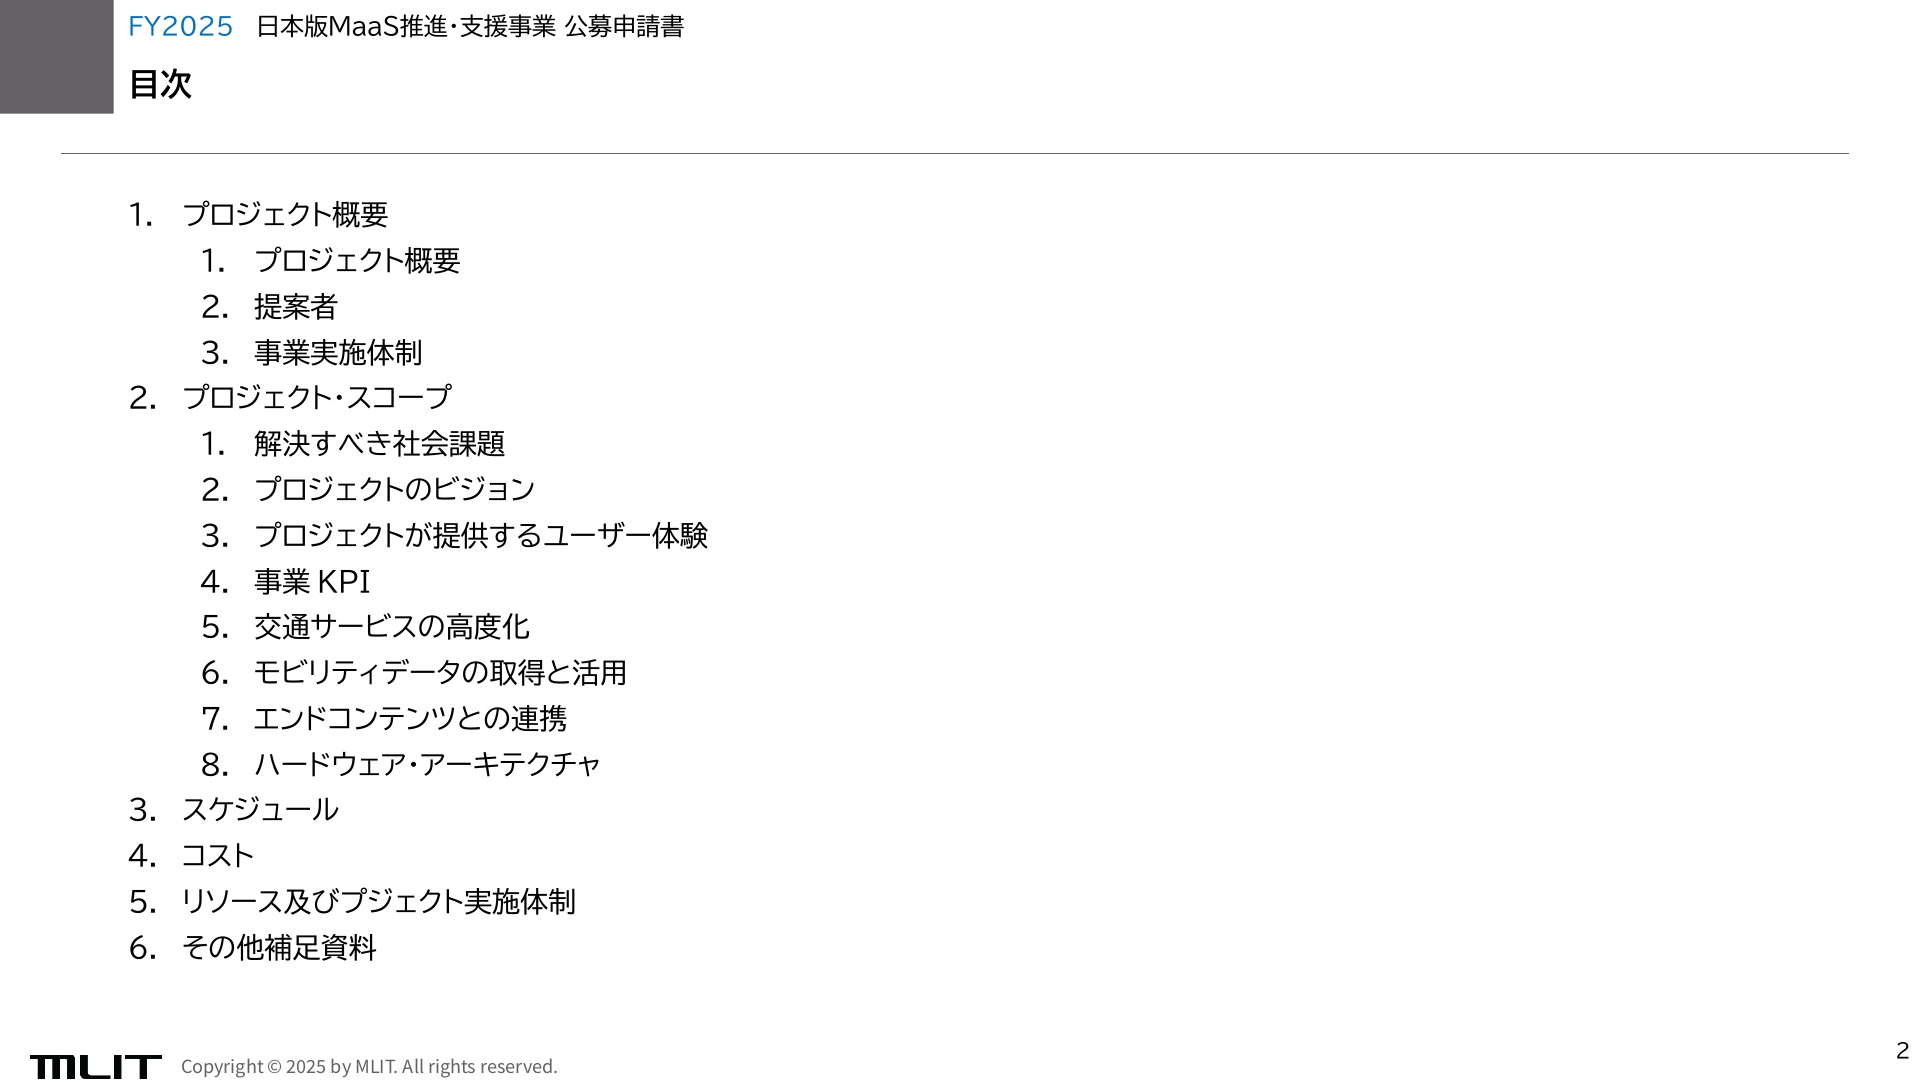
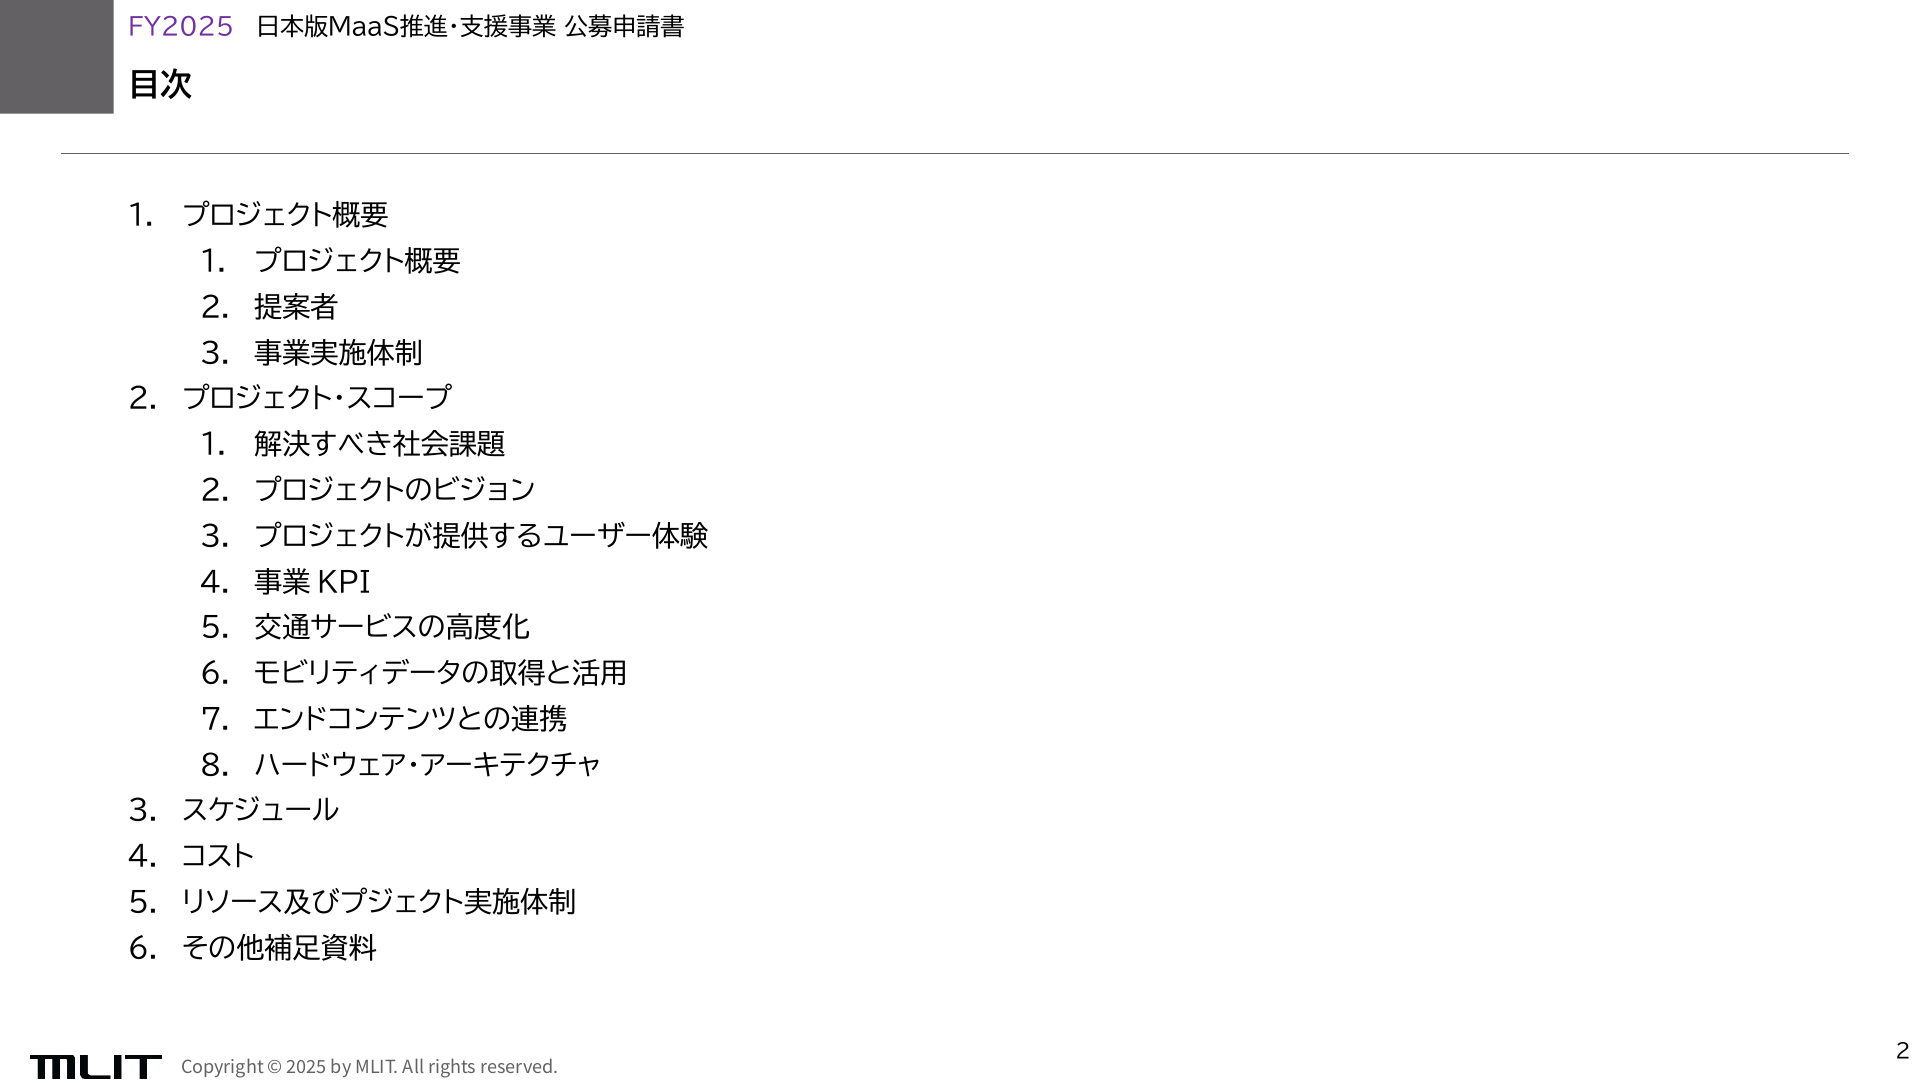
FY2025 colour: blue -> purple (181, 28)
